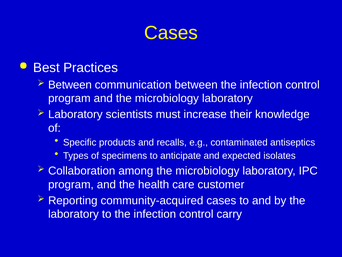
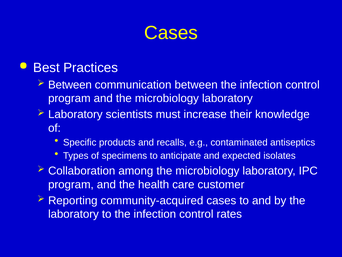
carry: carry -> rates (229, 214)
